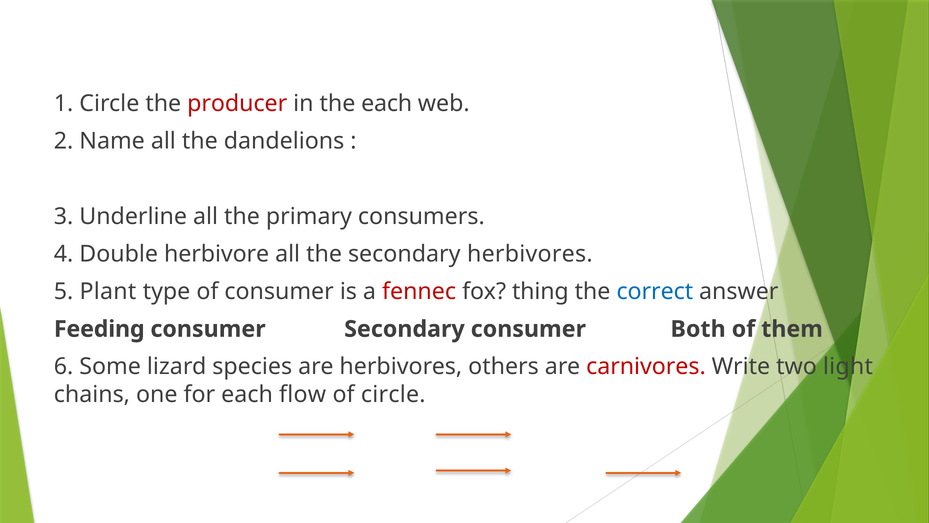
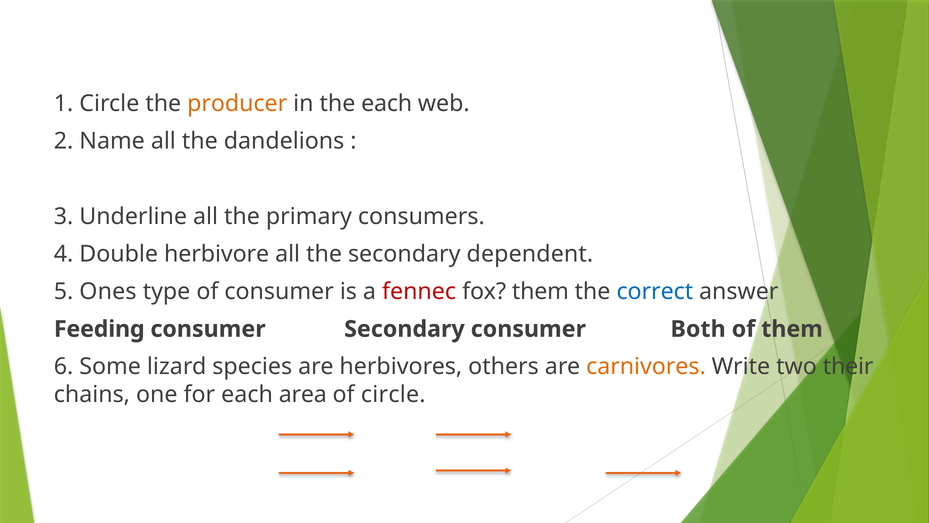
producer colour: red -> orange (237, 104)
secondary herbivores: herbivores -> dependent (530, 254)
Plant: Plant -> Ones (108, 291)
fox thing: thing -> them (540, 291)
carnivores colour: red -> orange (646, 366)
light: light -> their (848, 366)
flow: flow -> area (303, 394)
